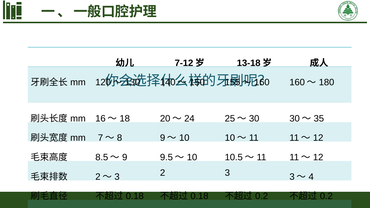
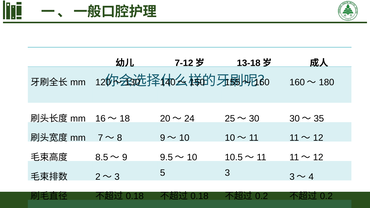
2: 2 -> 5 (163, 173)
